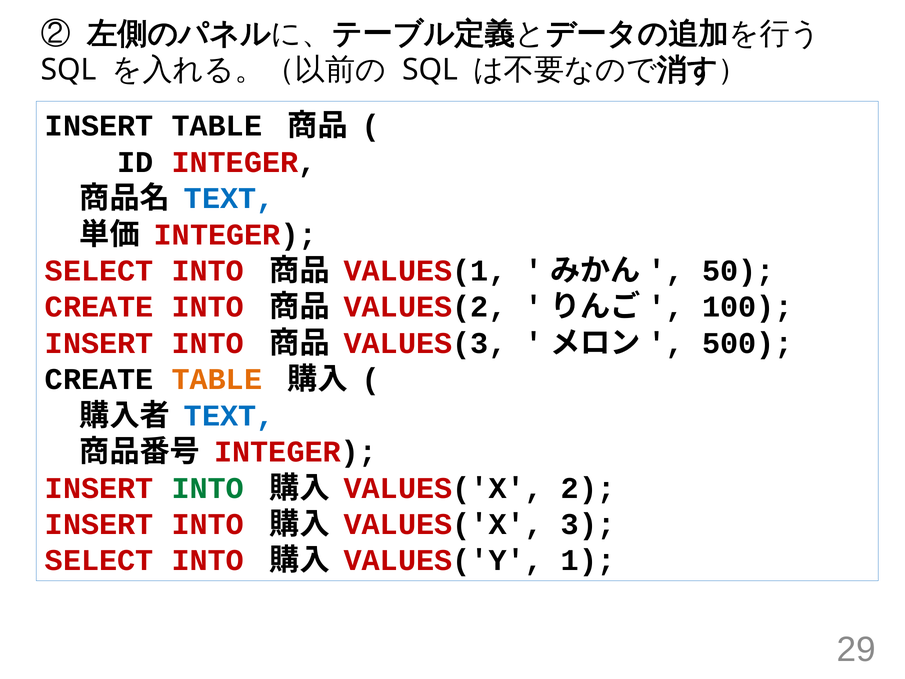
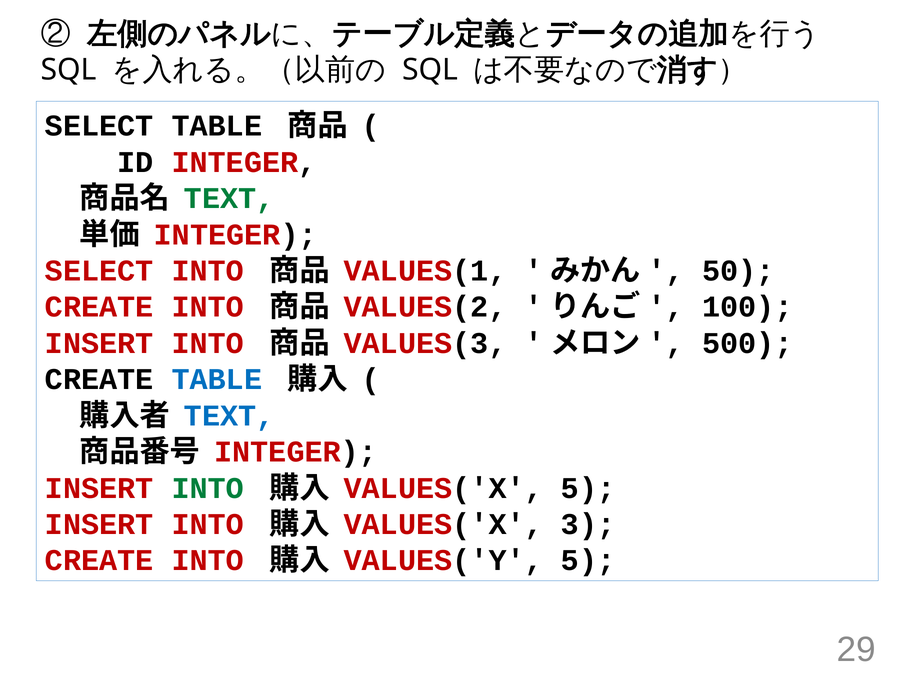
INSERT: INSERT -> SELECT (99, 126)
TEXT colour: blue -> green (229, 198)
TABLE colour: orange -> blue (217, 379)
VALUES('X 2: 2 -> 5 (588, 488)
SELECT: SELECT -> CREATE (99, 560)
VALUES('Y 1: 1 -> 5 (588, 560)
